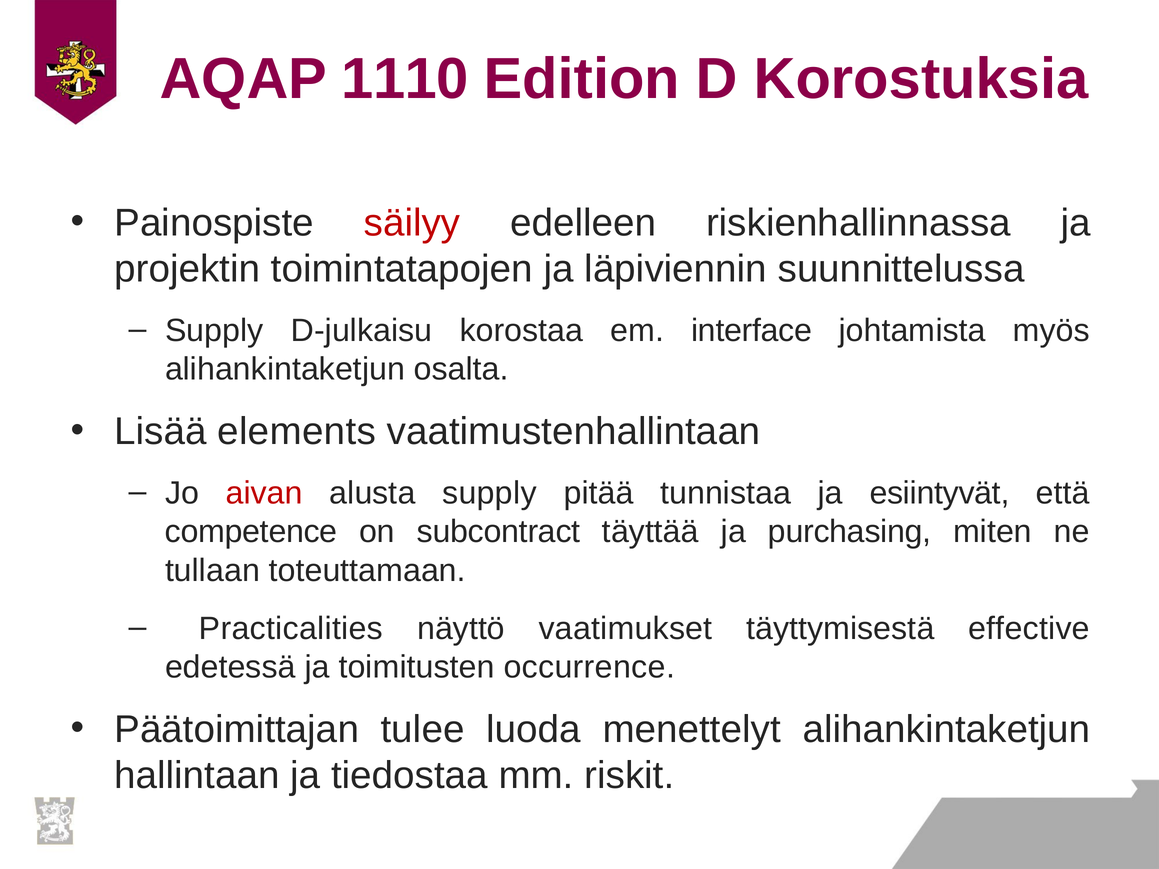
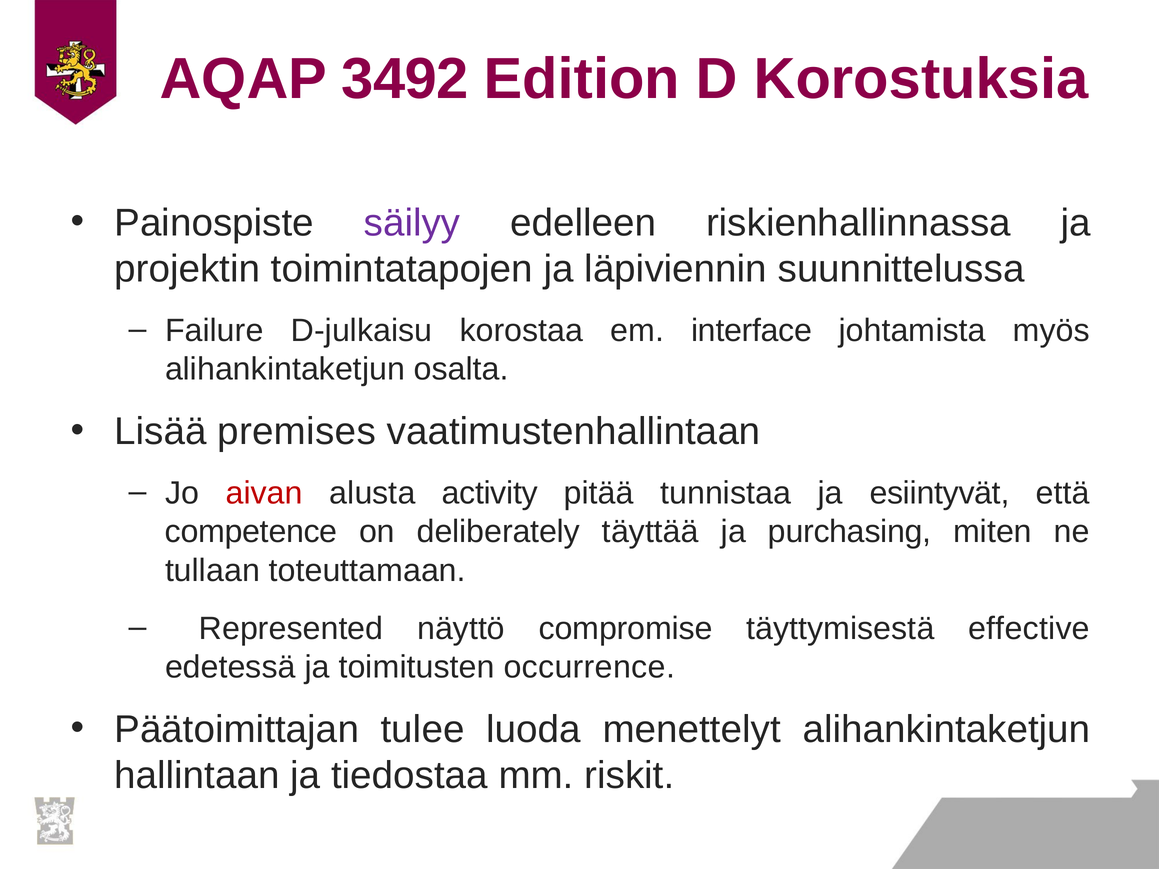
1110: 1110 -> 3492 (405, 79)
säilyy colour: red -> purple (412, 223)
Supply: Supply -> Failure (214, 331)
elements: elements -> premises (297, 432)
alusta supply: supply -> activity (490, 493)
subcontract: subcontract -> deliberately (498, 532)
Practicalities: Practicalities -> Represented (291, 629)
vaatimukset: vaatimukset -> compromise (626, 629)
